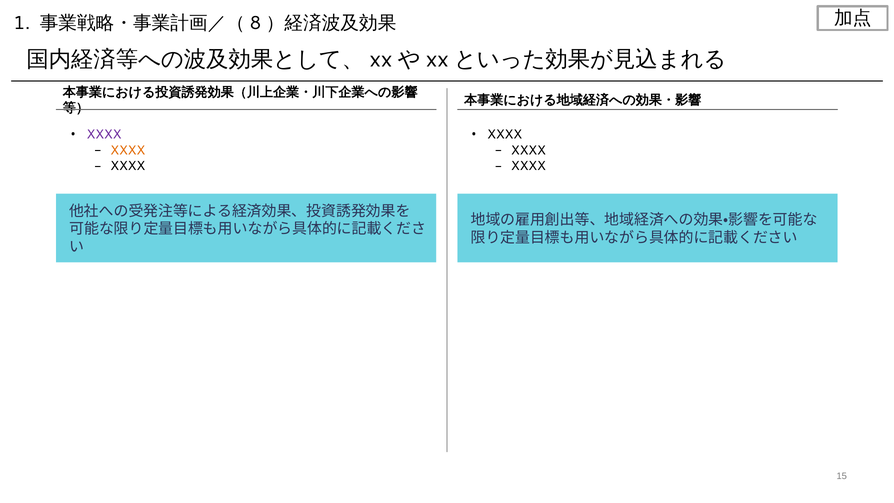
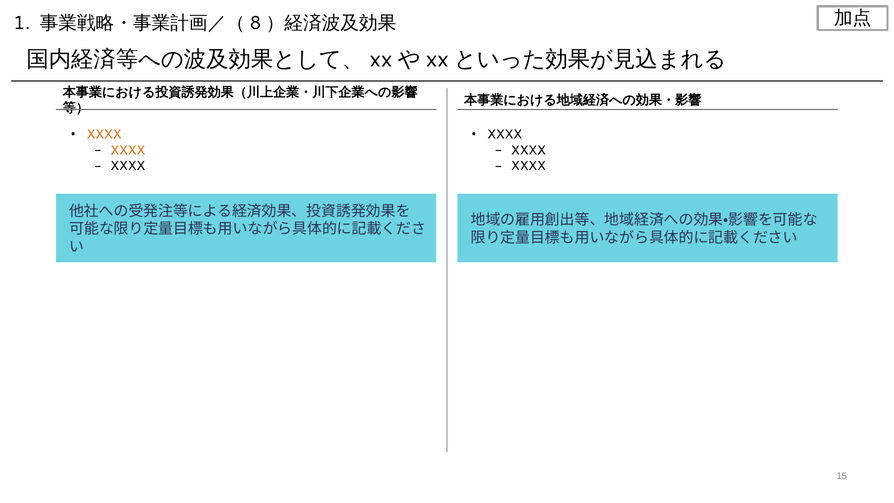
XXXX colour: purple -> orange (104, 135)
